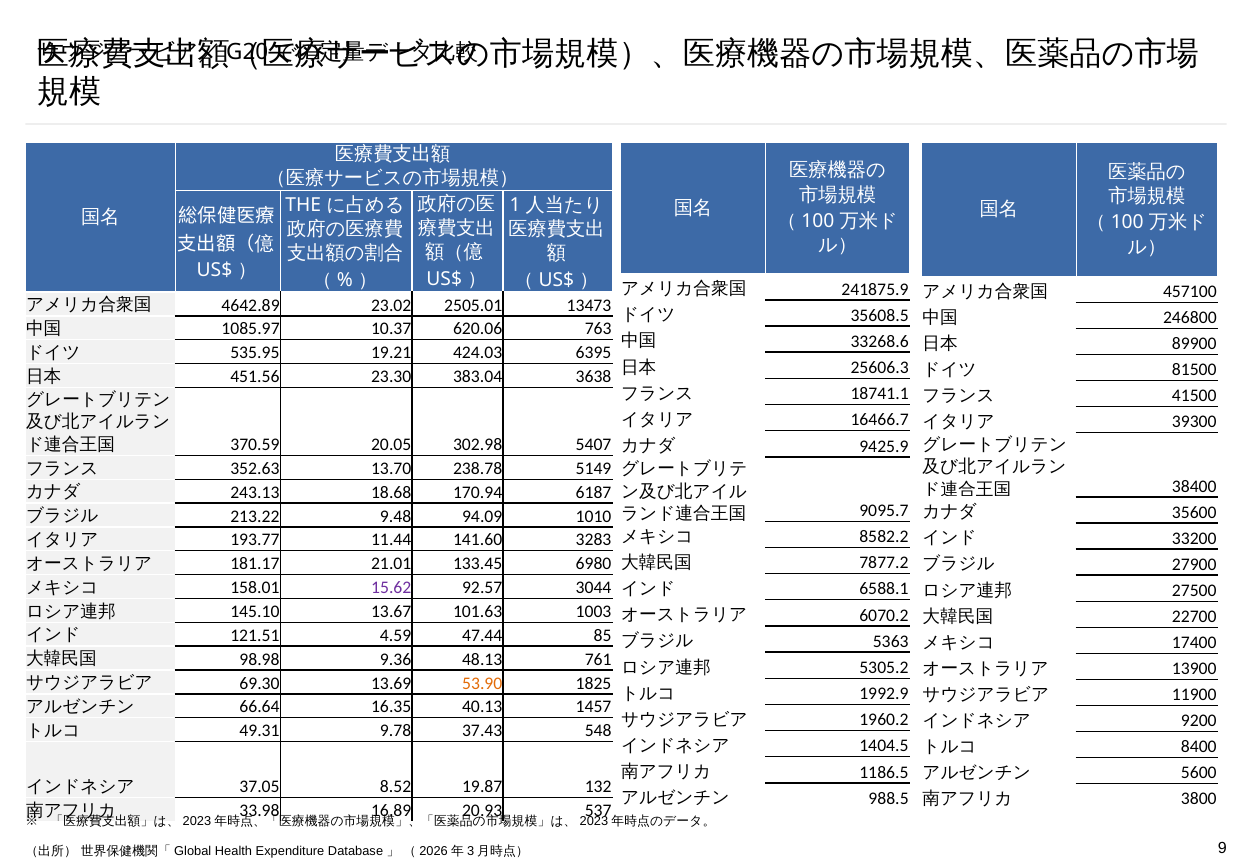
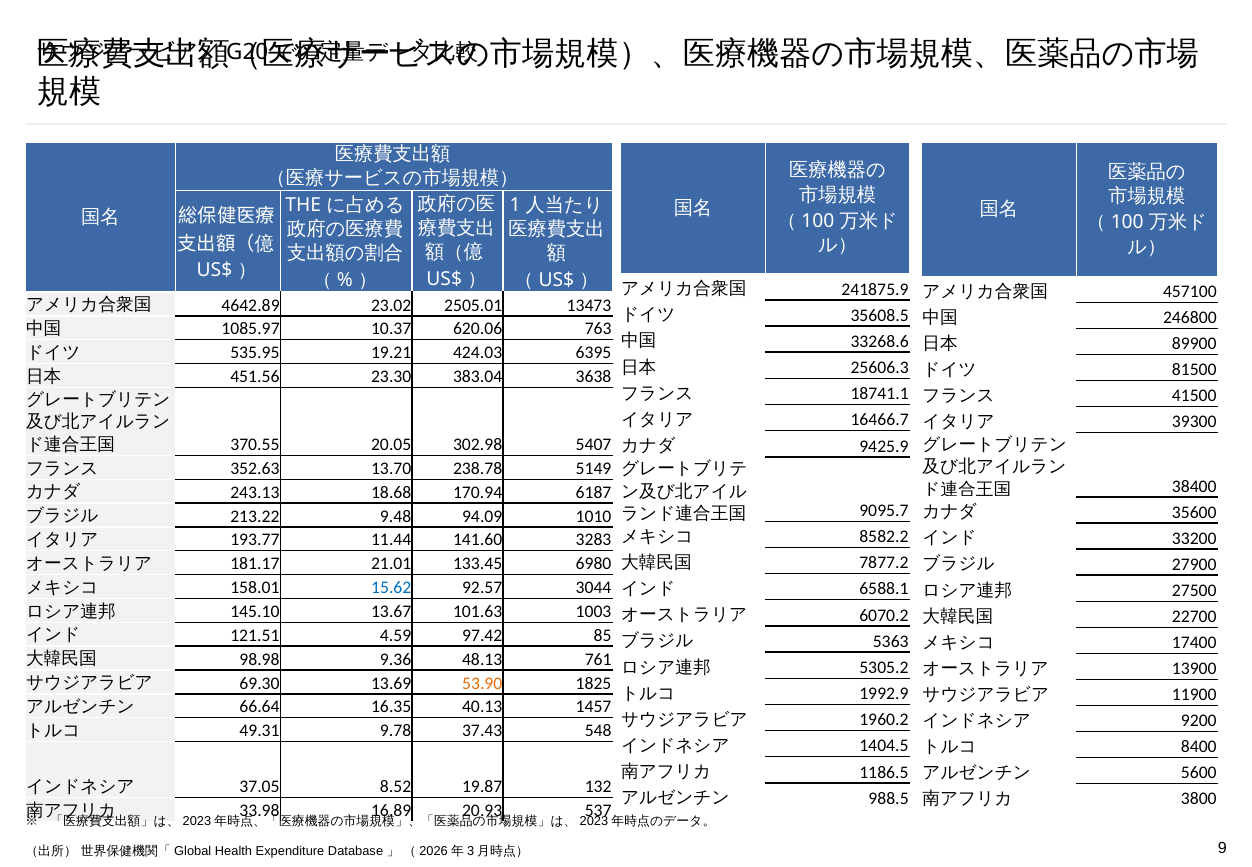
370.59: 370.59 -> 370.55 (255, 445)
15.62 colour: purple -> blue (391, 588)
47.44: 47.44 -> 97.42 (482, 635)
